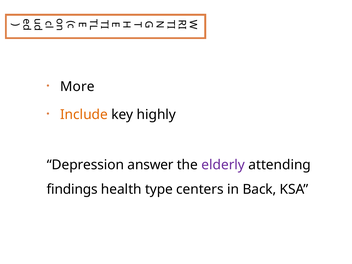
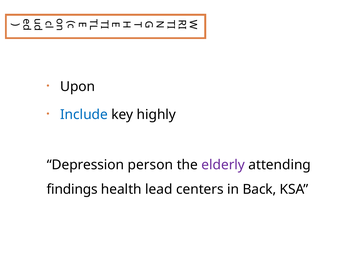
More: More -> Upon (78, 87)
Include colour: orange -> blue (84, 115)
answer: answer -> person (150, 165)
type: type -> lead (159, 189)
